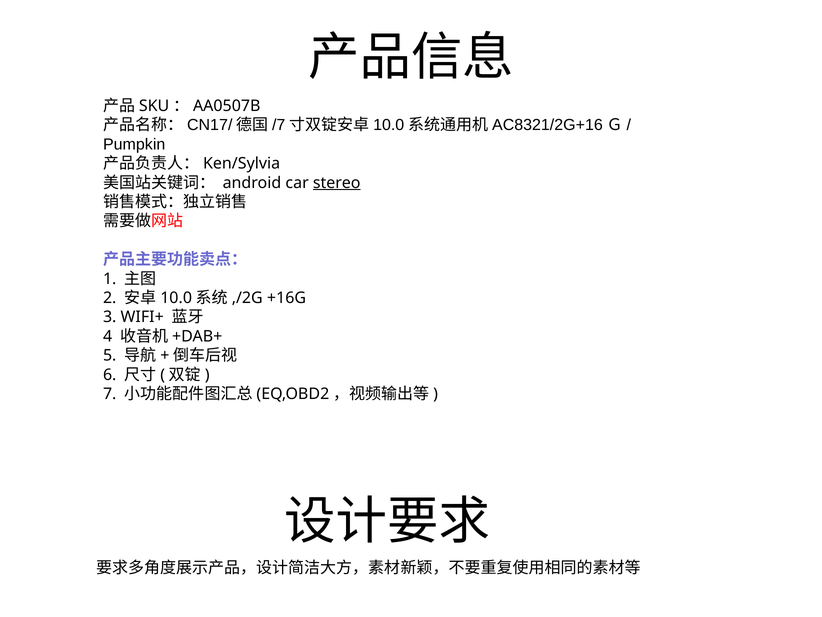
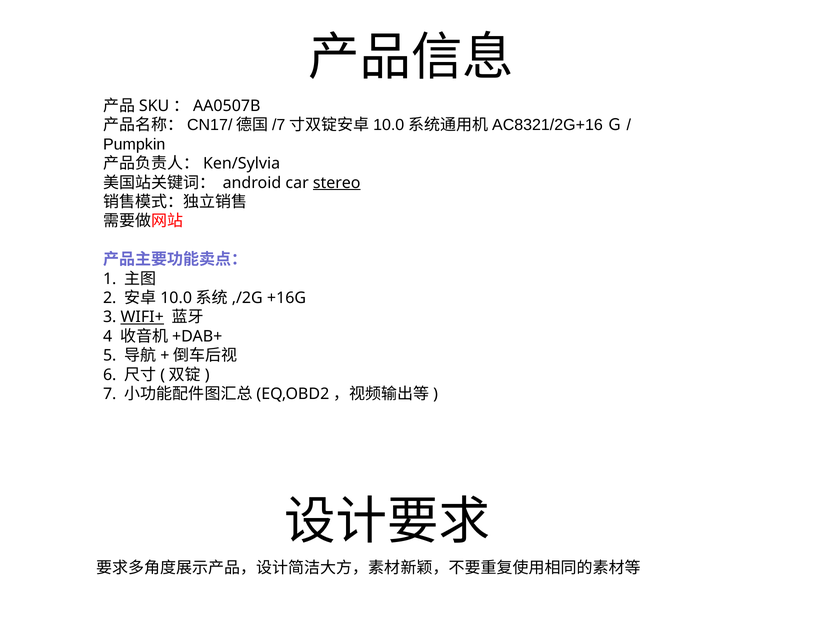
WIFI+ underline: none -> present (142, 317)
